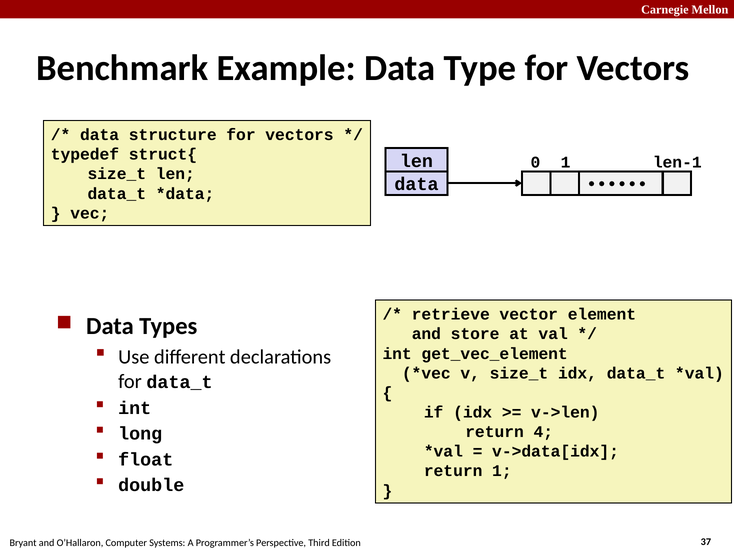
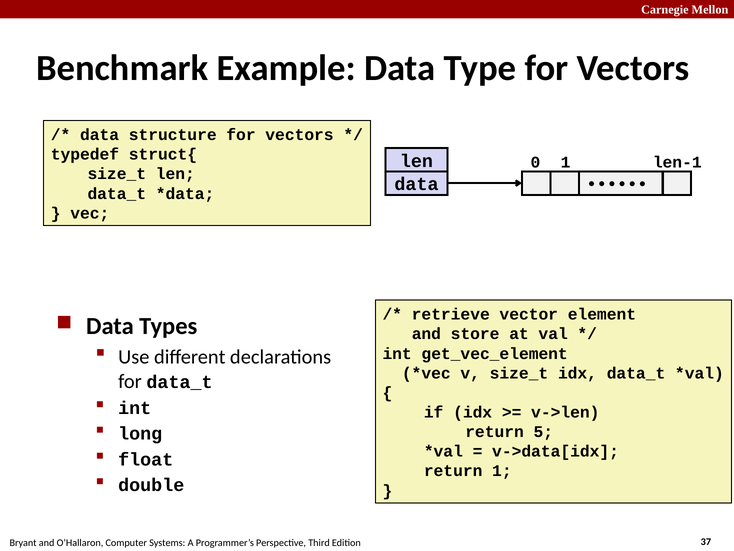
4: 4 -> 5 (543, 432)
